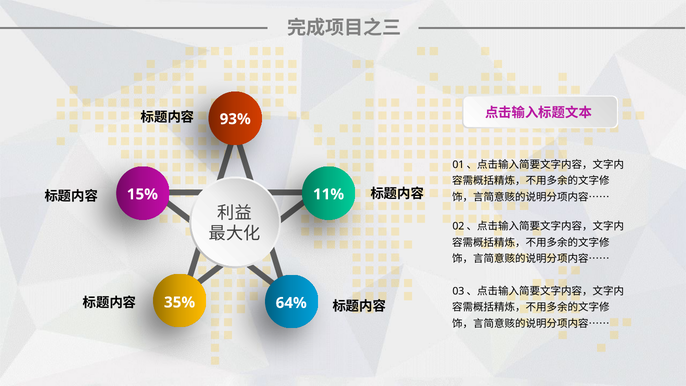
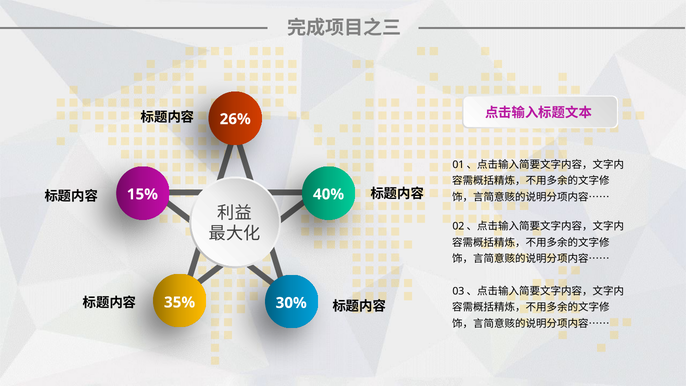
93%: 93% -> 26% (235, 119)
11%: 11% -> 40% (329, 194)
64%: 64% -> 30% (291, 303)
